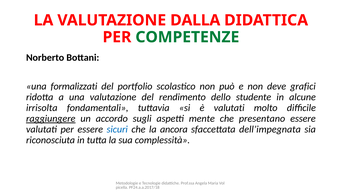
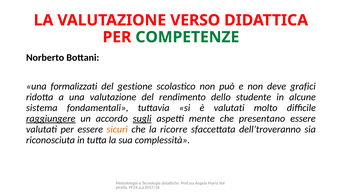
DALLA: DALLA -> VERSO (195, 20)
portfolio: portfolio -> gestione (135, 87)
irrisolta: irrisolta -> sistema (42, 108)
sugli underline: none -> present (142, 119)
sicuri colour: blue -> orange (117, 130)
ancora: ancora -> ricorre (174, 130)
dell’impegnata: dell’impegnata -> dell’troveranno (270, 130)
